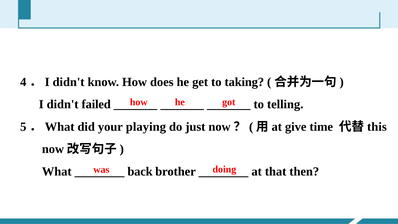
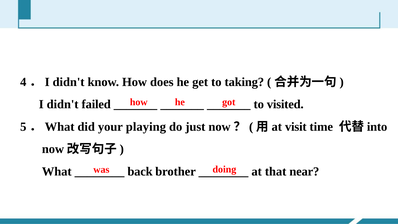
telling: telling -> visited (285, 104)
give: give -> visit (296, 127)
this: this -> into (377, 127)
then: then -> near (304, 171)
